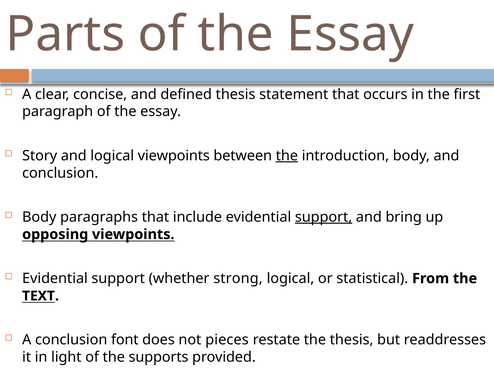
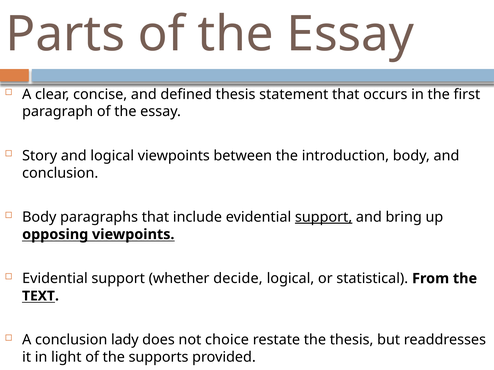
the underline: present -> none (287, 156)
strong: strong -> decide (238, 279)
font: font -> lady (125, 340)
pieces: pieces -> choice (227, 340)
